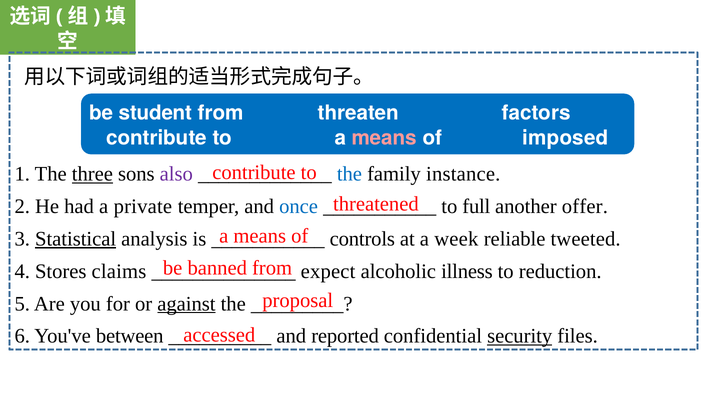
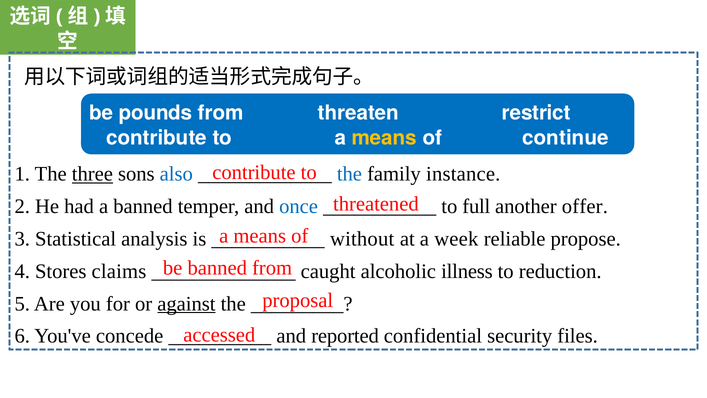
student: student -> pounds (156, 113)
factors: factors -> restrict (536, 113)
means colour: pink -> yellow (384, 138)
imposed: imposed -> continue (565, 138)
also colour: purple -> blue (176, 174)
a private: private -> banned (143, 206)
Statistical underline: present -> none (76, 239)
controls: controls -> without (362, 239)
tweeted: tweeted -> propose (586, 239)
expect: expect -> caught (328, 271)
between: between -> concede (130, 336)
security underline: present -> none (520, 336)
